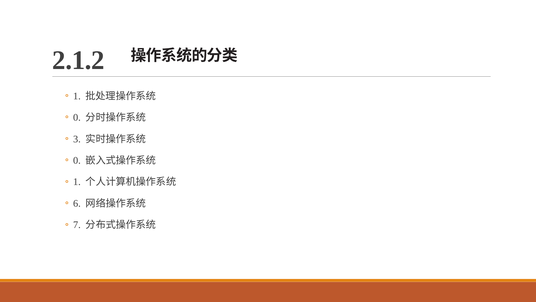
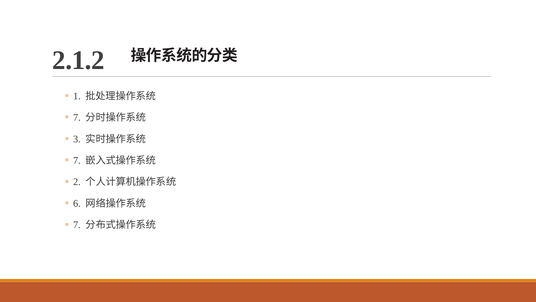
0: 0 -> 7 (77, 117)
0: 0 -> 7 (77, 160)
1: 1 -> 2 (77, 182)
